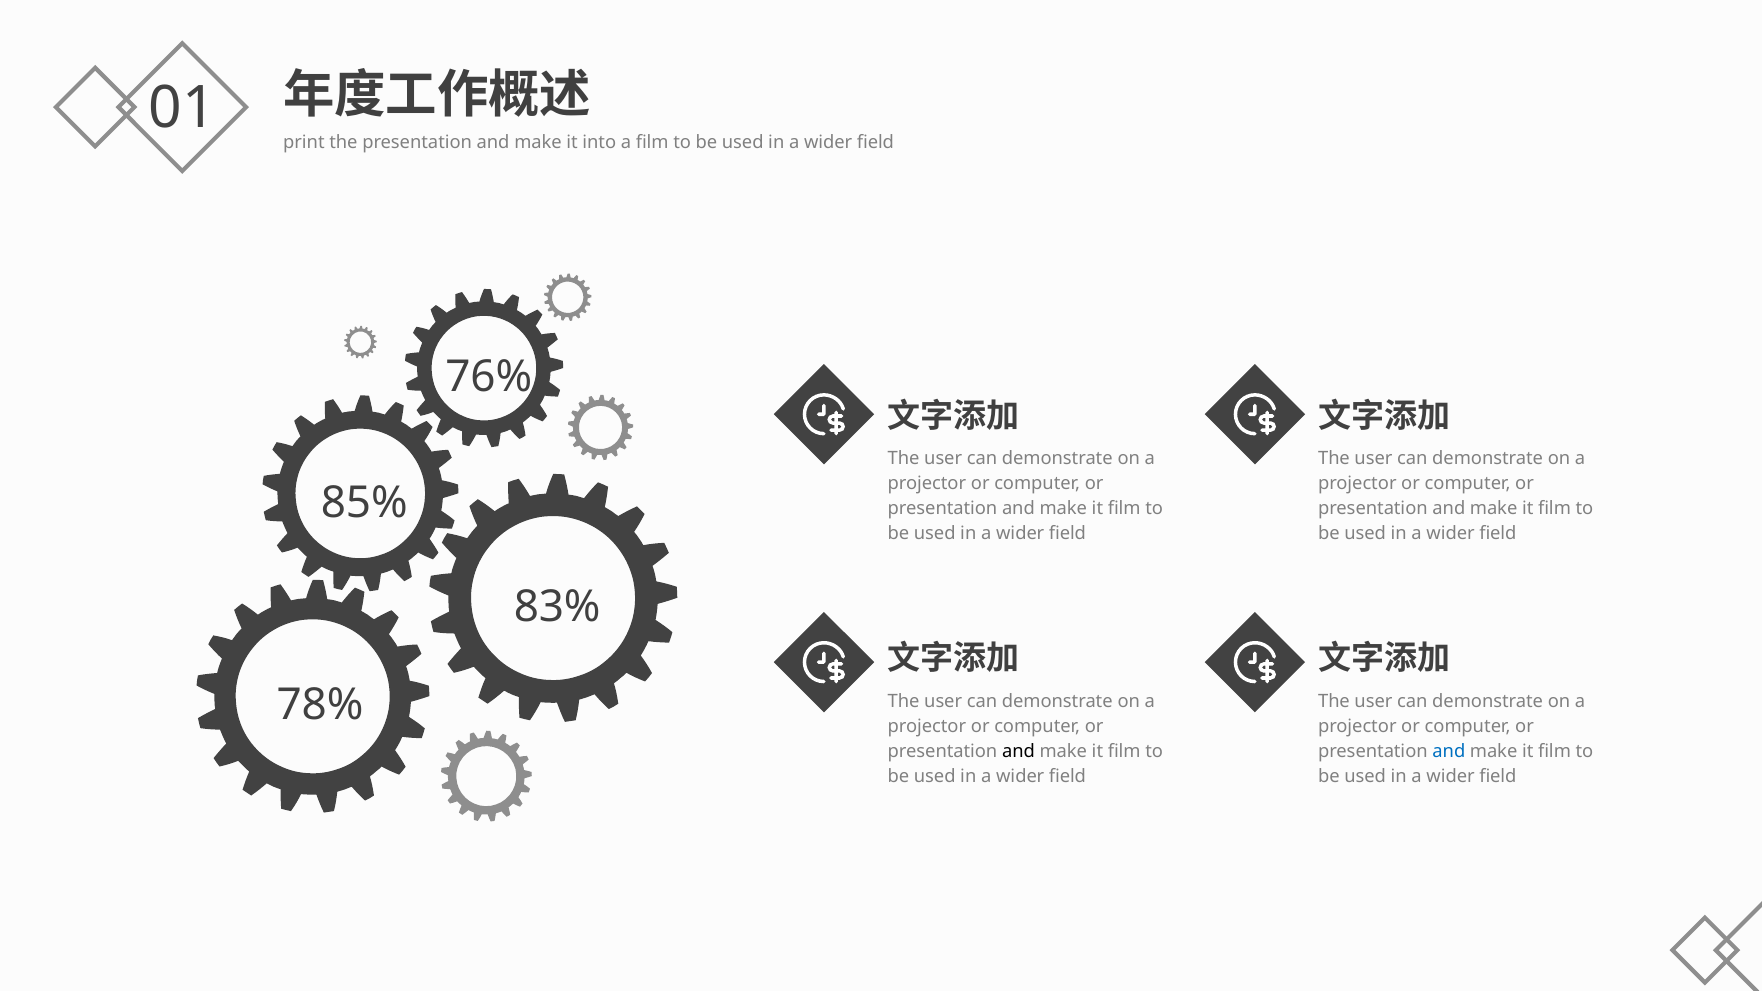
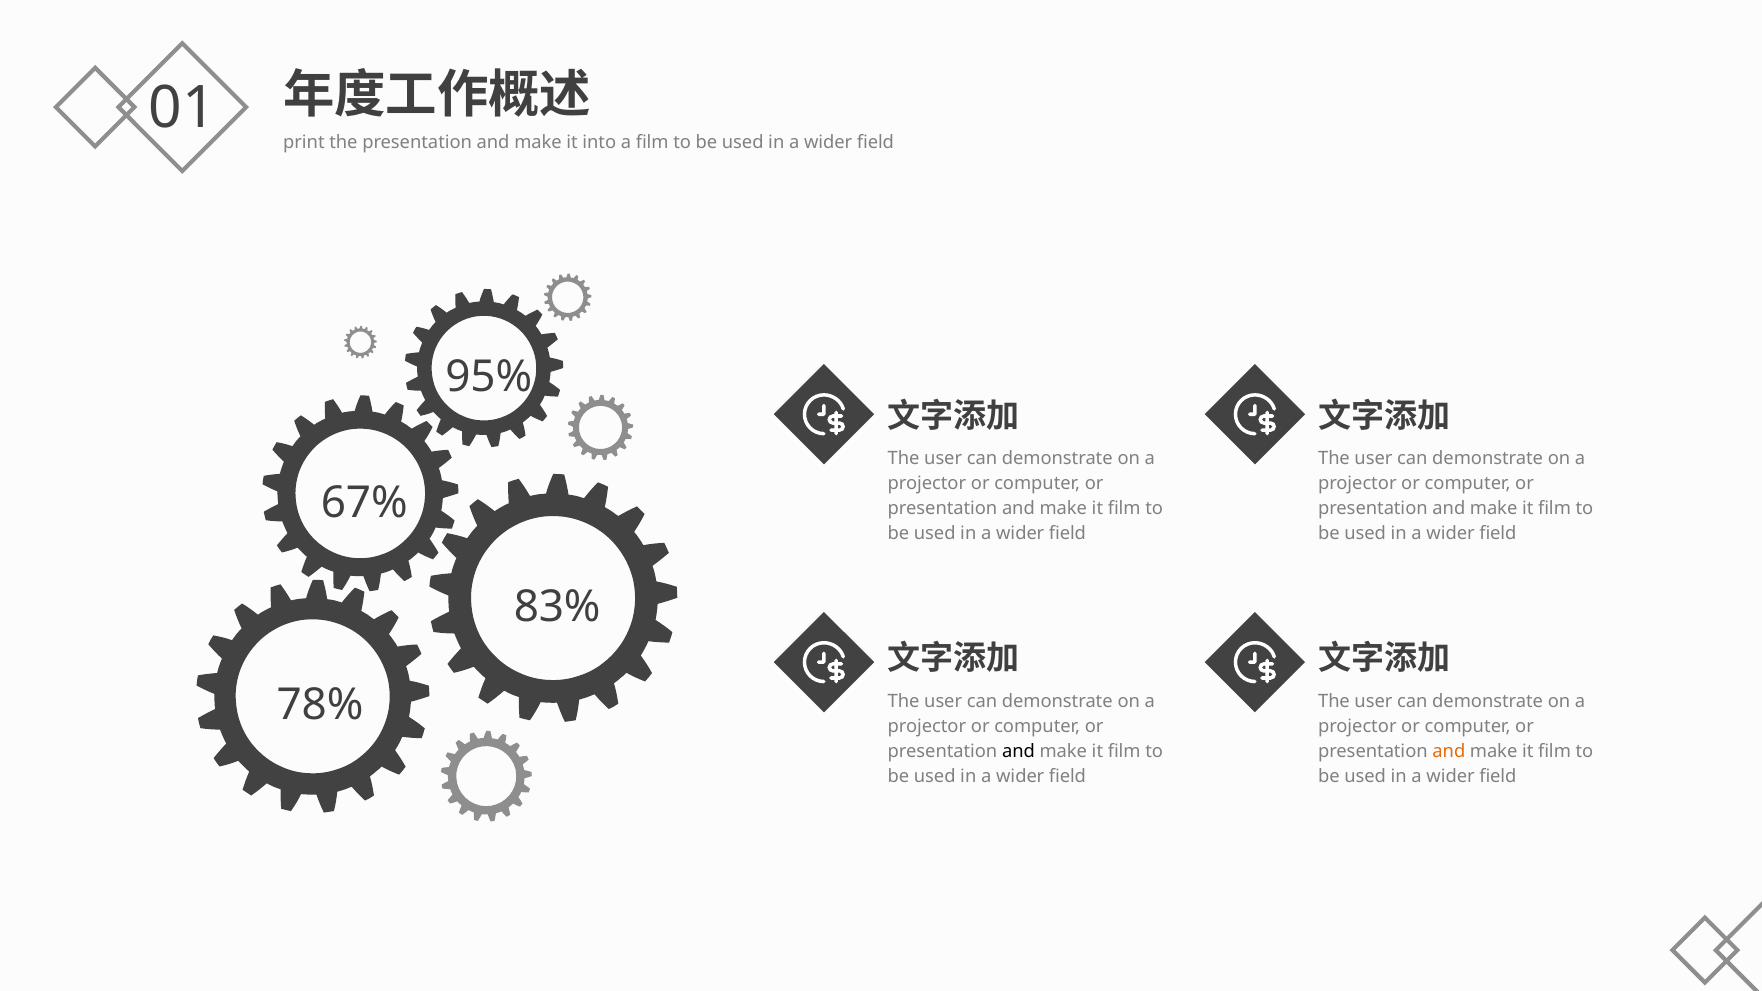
76%: 76% -> 95% (489, 377)
85%: 85% -> 67% (364, 503)
and colour: blue -> orange (1449, 752)
